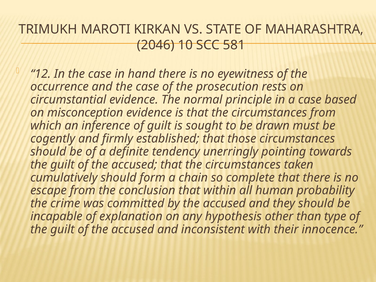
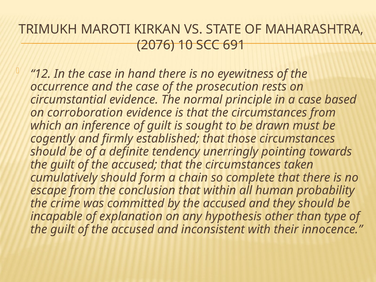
2046: 2046 -> 2076 (156, 45)
581: 581 -> 691 (234, 45)
misconception: misconception -> corroboration (85, 113)
